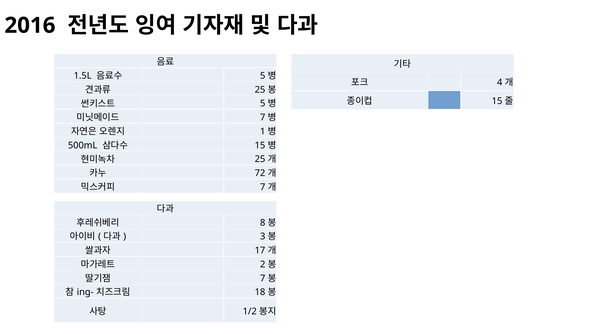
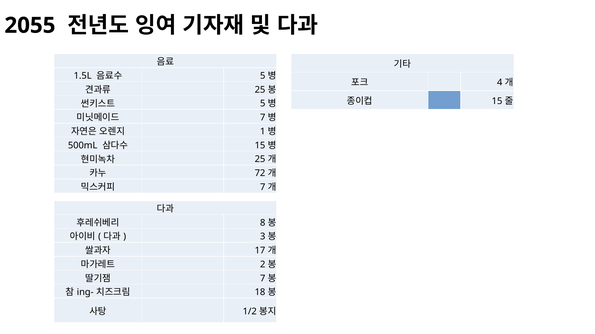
2016: 2016 -> 2055 (30, 25)
